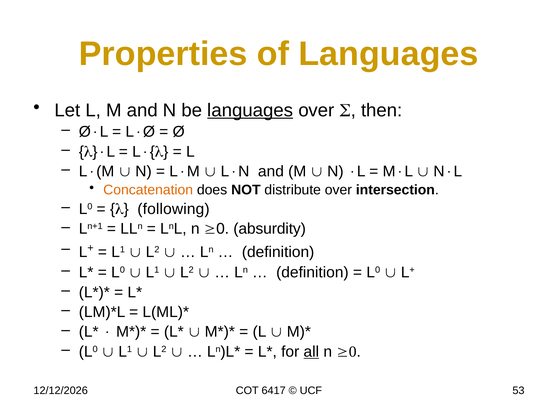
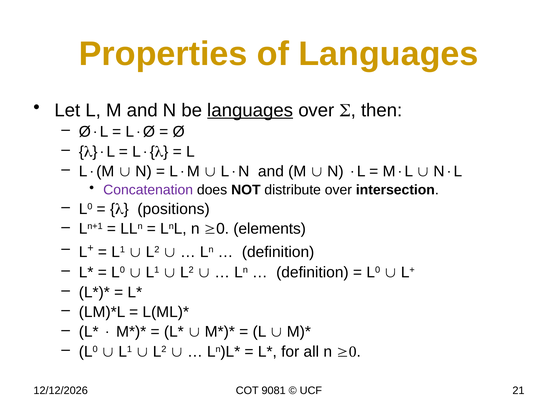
Concatenation colour: orange -> purple (148, 190)
following: following -> positions (174, 209)
absurdity: absurdity -> elements (270, 229)
all underline: present -> none (311, 352)
6417: 6417 -> 9081 (274, 391)
53: 53 -> 21 (518, 391)
